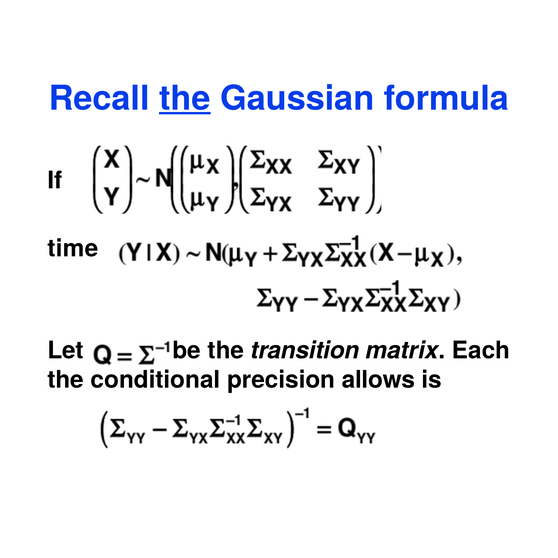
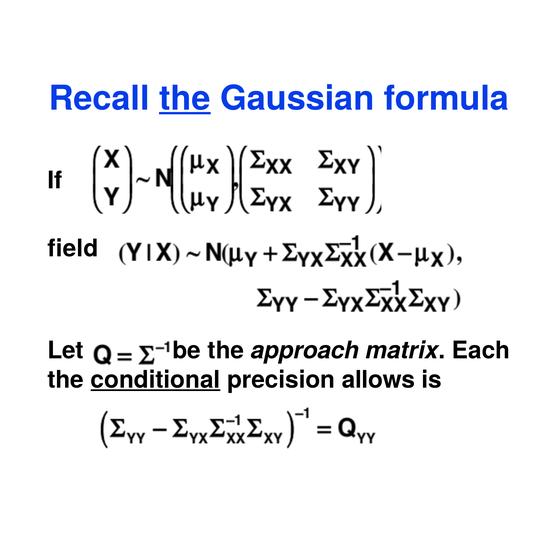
time: time -> field (73, 249)
transition: transition -> approach (305, 351)
conditional underline: none -> present (155, 380)
